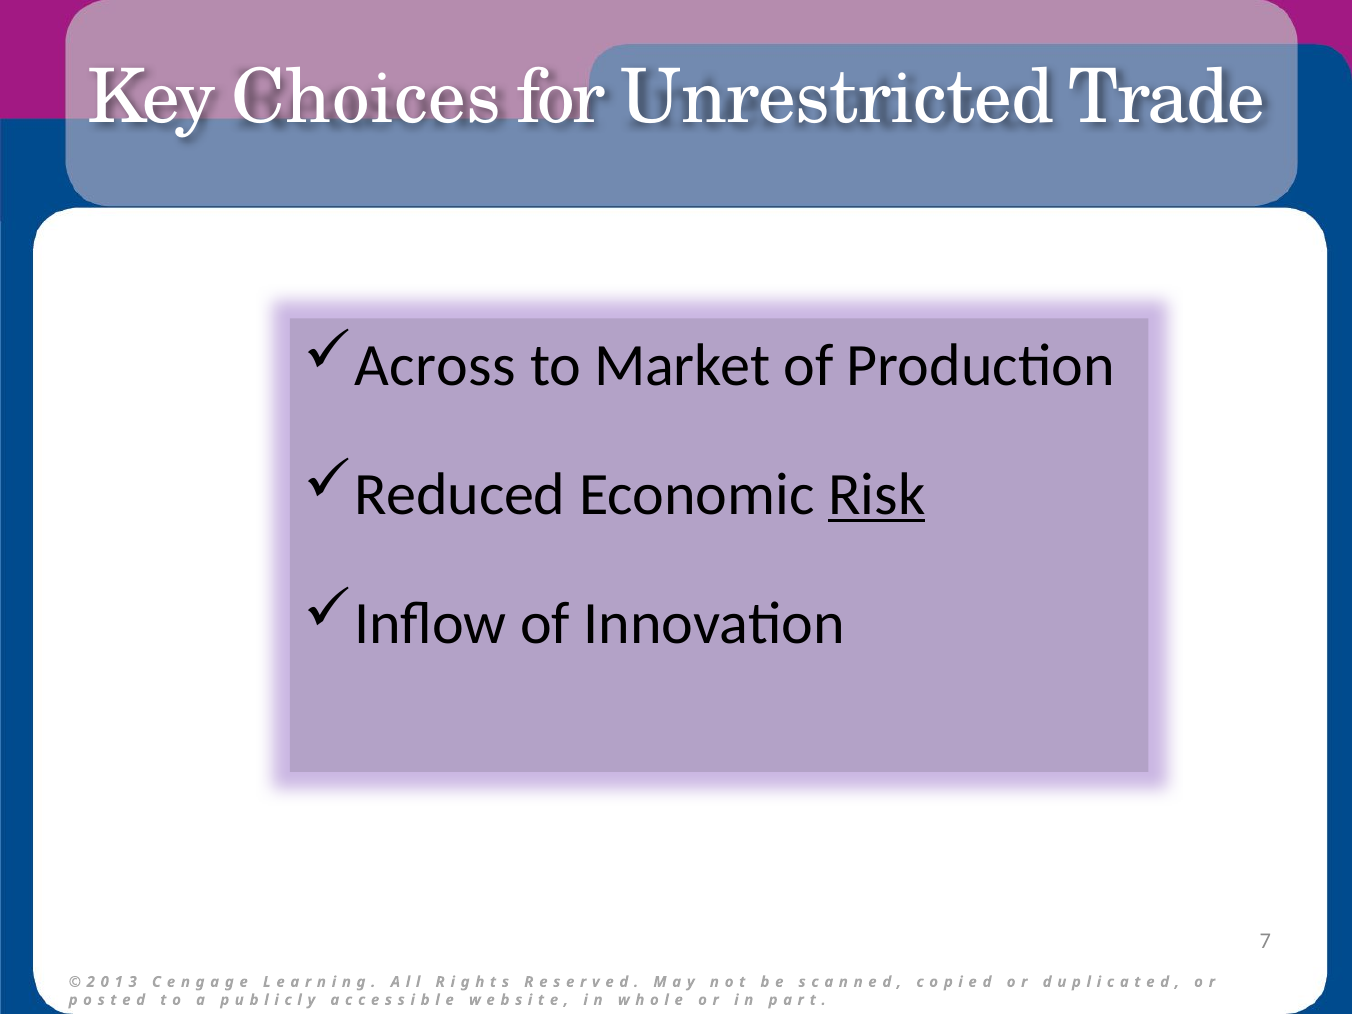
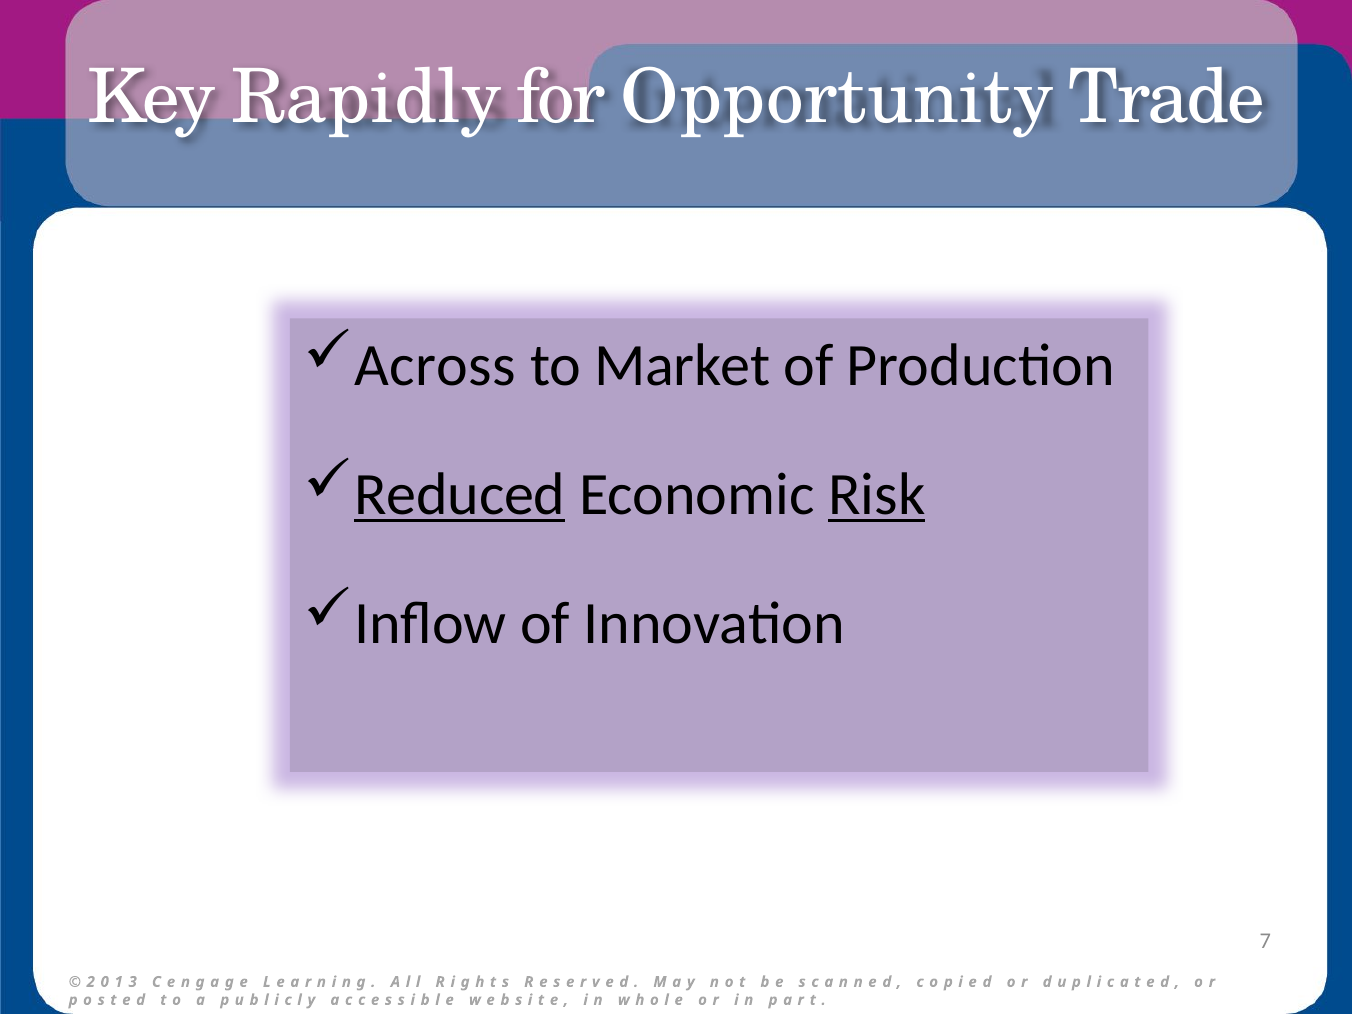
Choices: Choices -> Rapidly (366, 98)
Unrestricted: Unrestricted -> Opportunity (837, 98)
Reduced underline: none -> present (460, 495)
